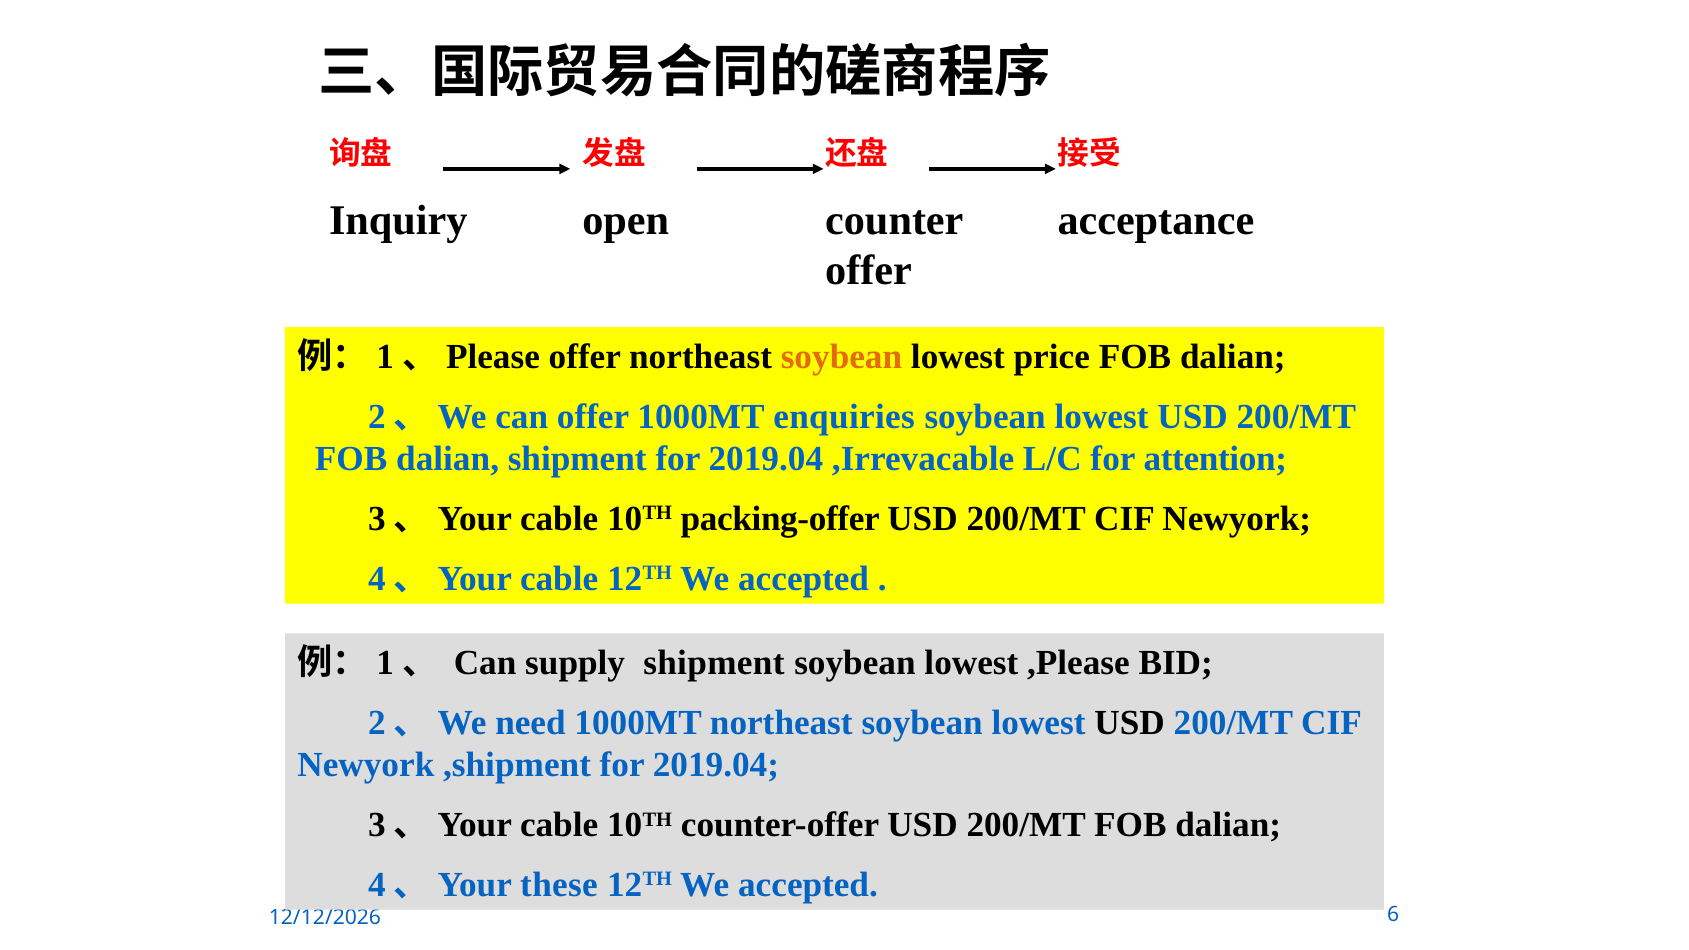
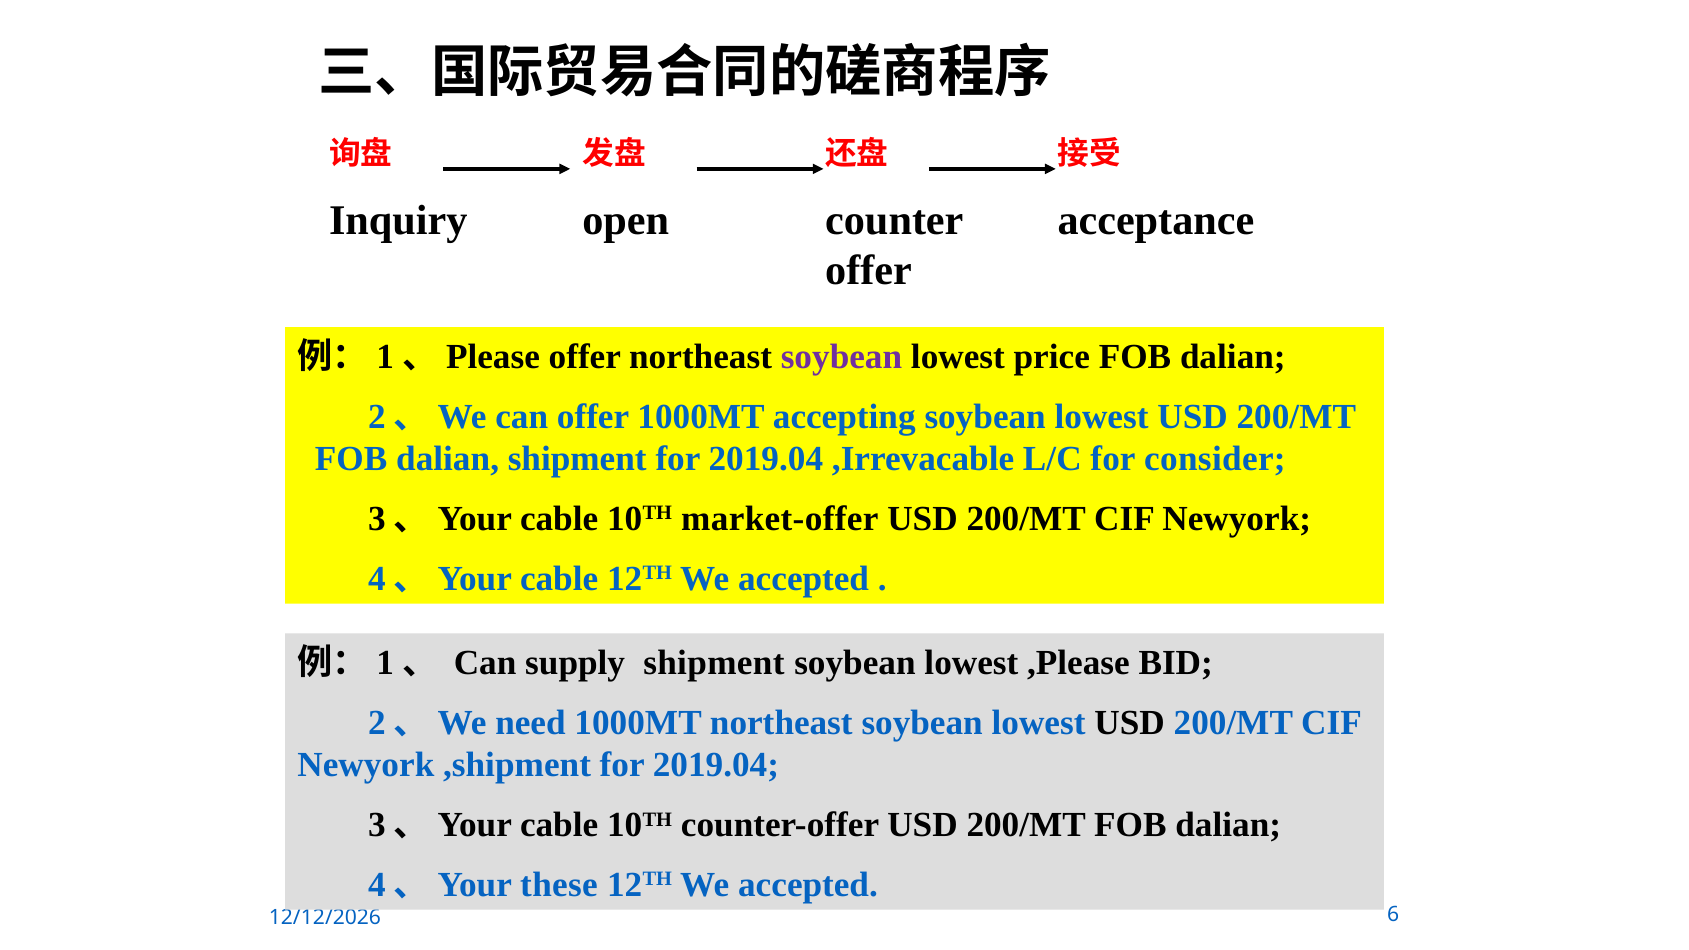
soybean colour: orange -> purple (841, 357)
enquiries: enquiries -> accepting (844, 417)
attention: attention -> consider (1215, 459)
packing-offer: packing-offer -> market-offer (780, 519)
